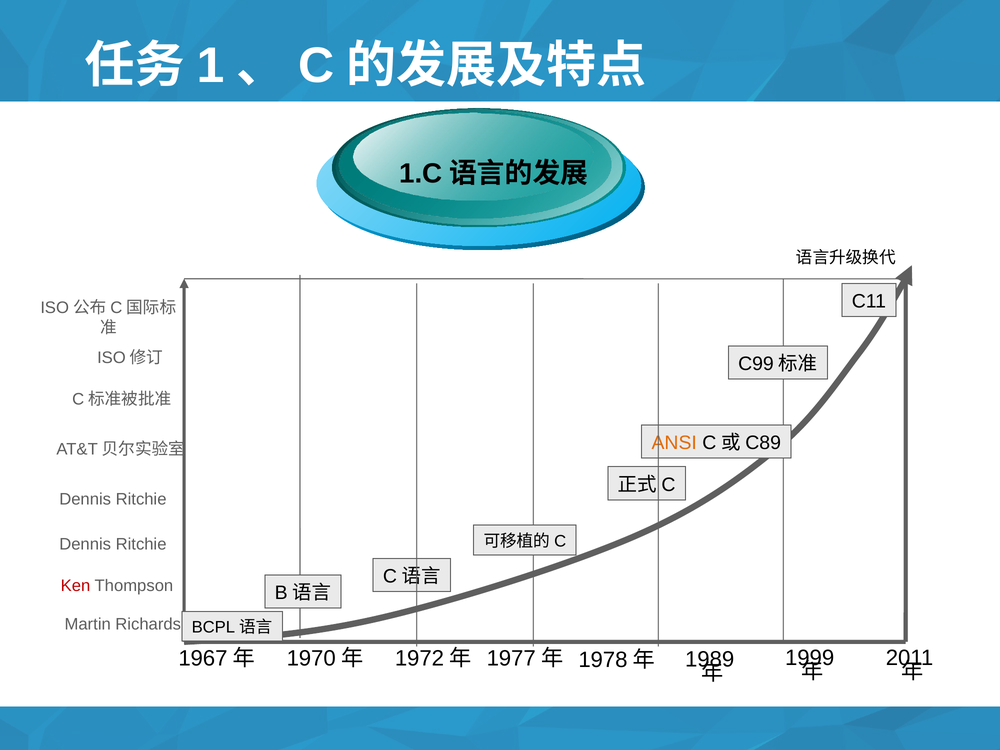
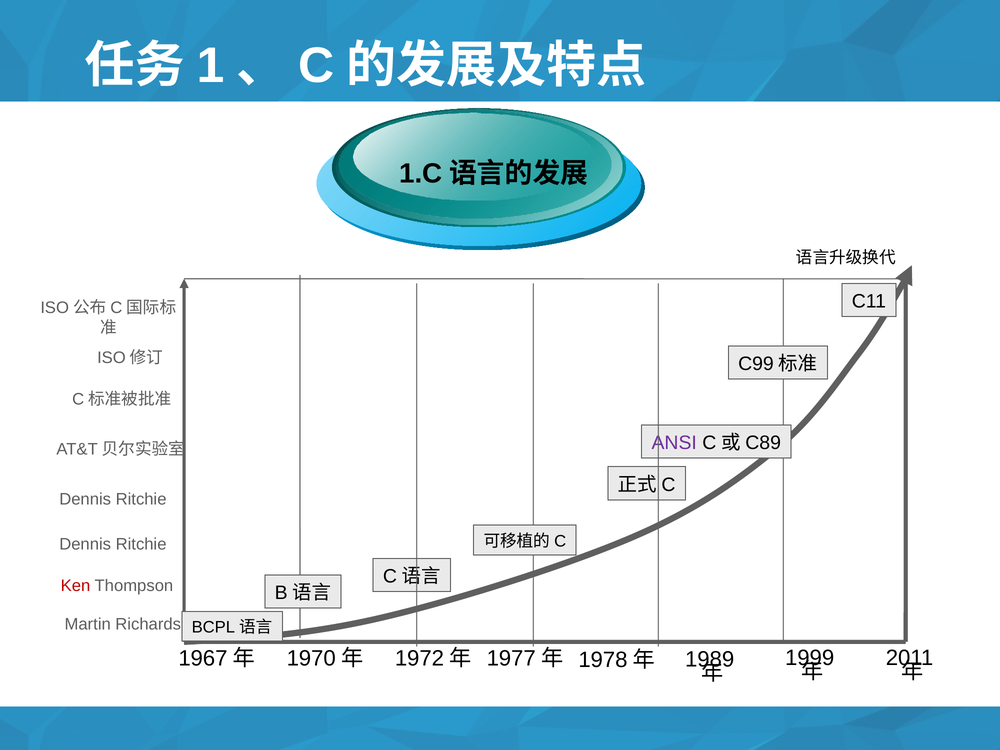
ANSI colour: orange -> purple (674, 443)
